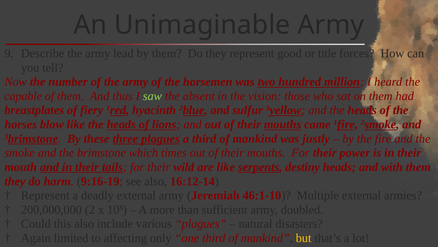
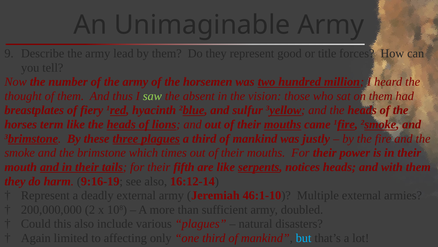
capable: capable -> thought (23, 96)
blow: blow -> term (52, 124)
wild: wild -> fifth (184, 167)
destiny: destiny -> notices (303, 167)
but colour: yellow -> light blue (304, 238)
